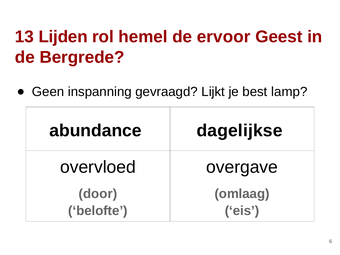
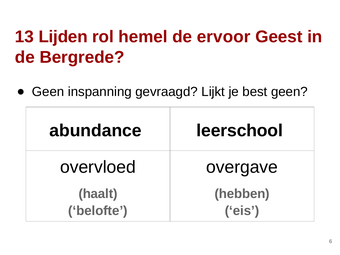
best lamp: lamp -> geen (289, 92)
dagelijkse: dagelijkse -> leerschool (240, 131)
door: door -> haalt (98, 194)
omlaag: omlaag -> hebben (242, 194)
